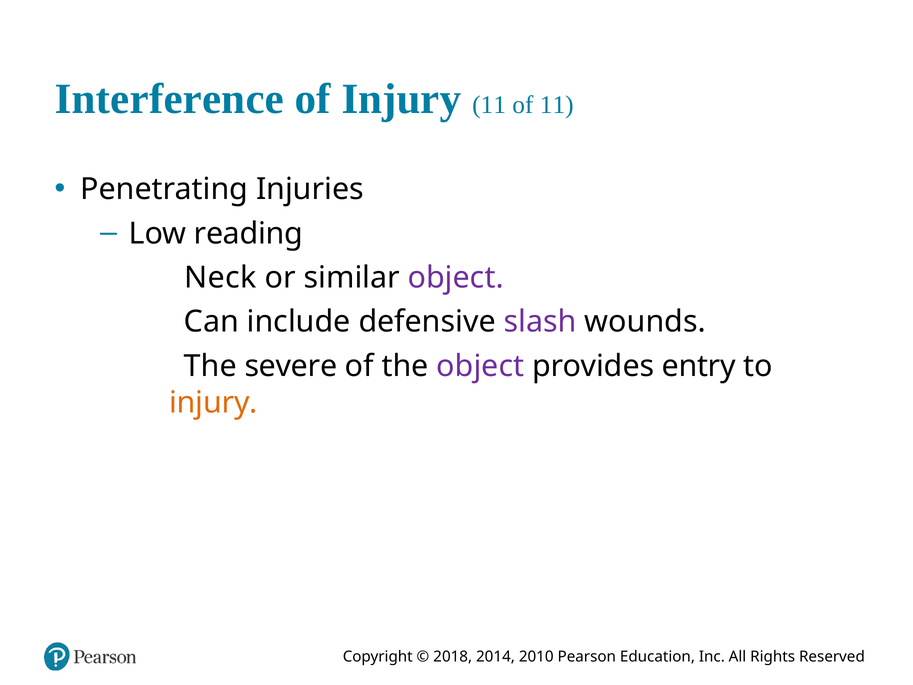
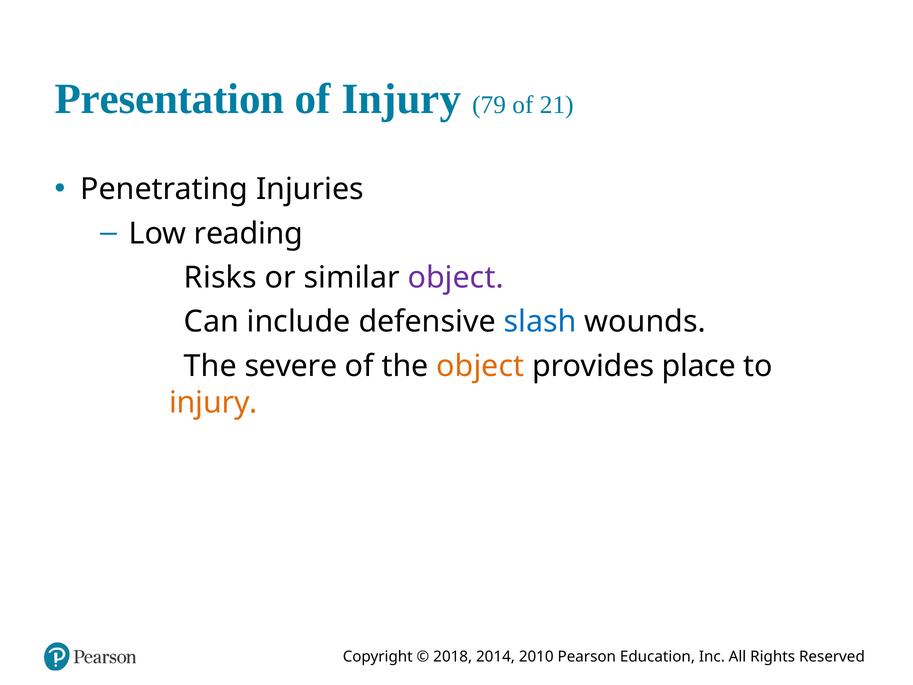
Interference: Interference -> Presentation (170, 99)
Injury 11: 11 -> 79 (489, 105)
of 11: 11 -> 21 (557, 105)
Neck: Neck -> Risks (220, 278)
slash colour: purple -> blue (540, 322)
object colour: purple -> orange (480, 366)
entry: entry -> place (699, 366)
